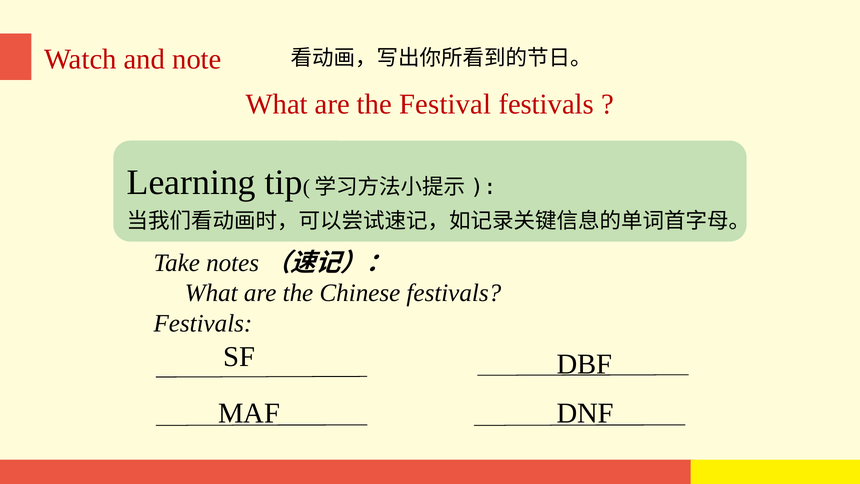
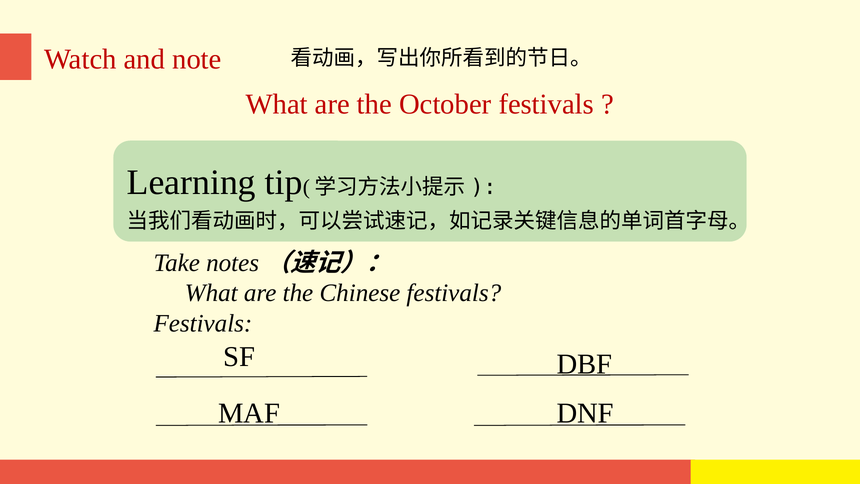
Festival: Festival -> October (445, 104)
